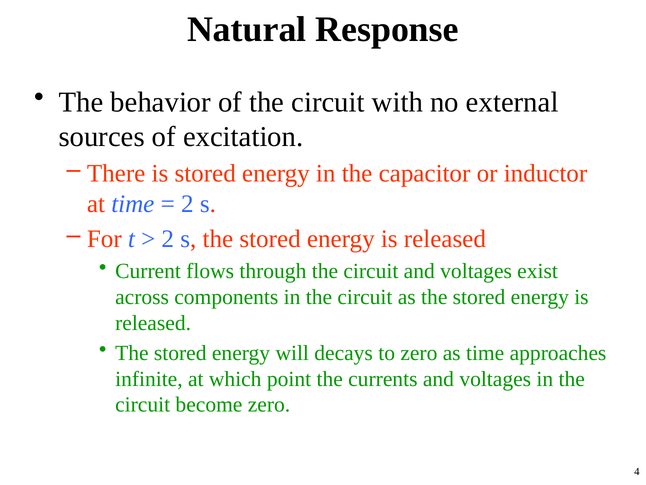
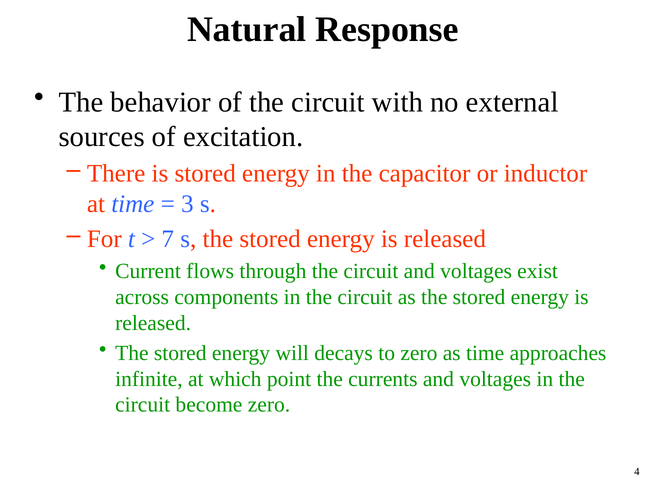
2: 2 -> 3 (187, 204)
2: 2 -> 7 (168, 239)
